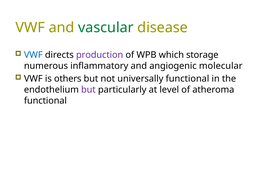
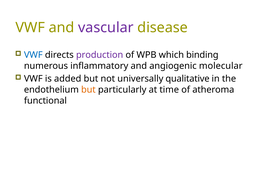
vascular colour: green -> purple (106, 28)
storage: storage -> binding (202, 55)
others: others -> added (68, 79)
universally functional: functional -> qualitative (188, 79)
but colour: purple -> orange (88, 90)
level: level -> time (169, 90)
